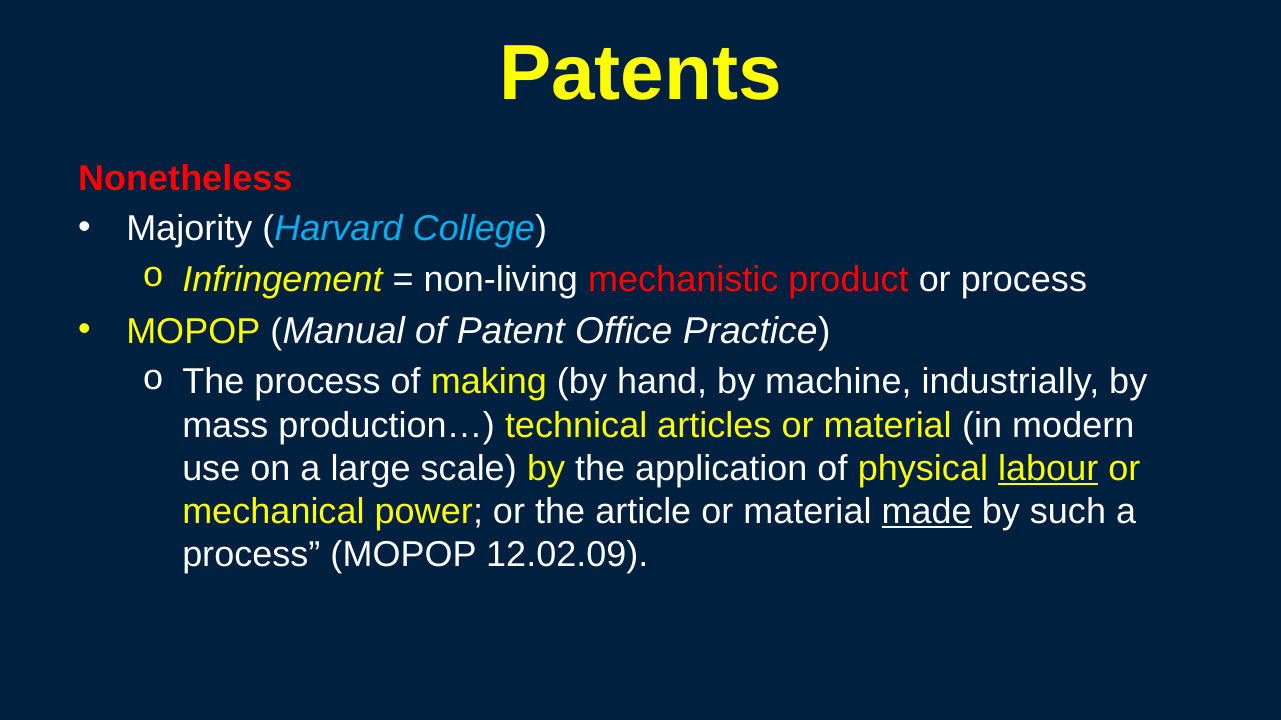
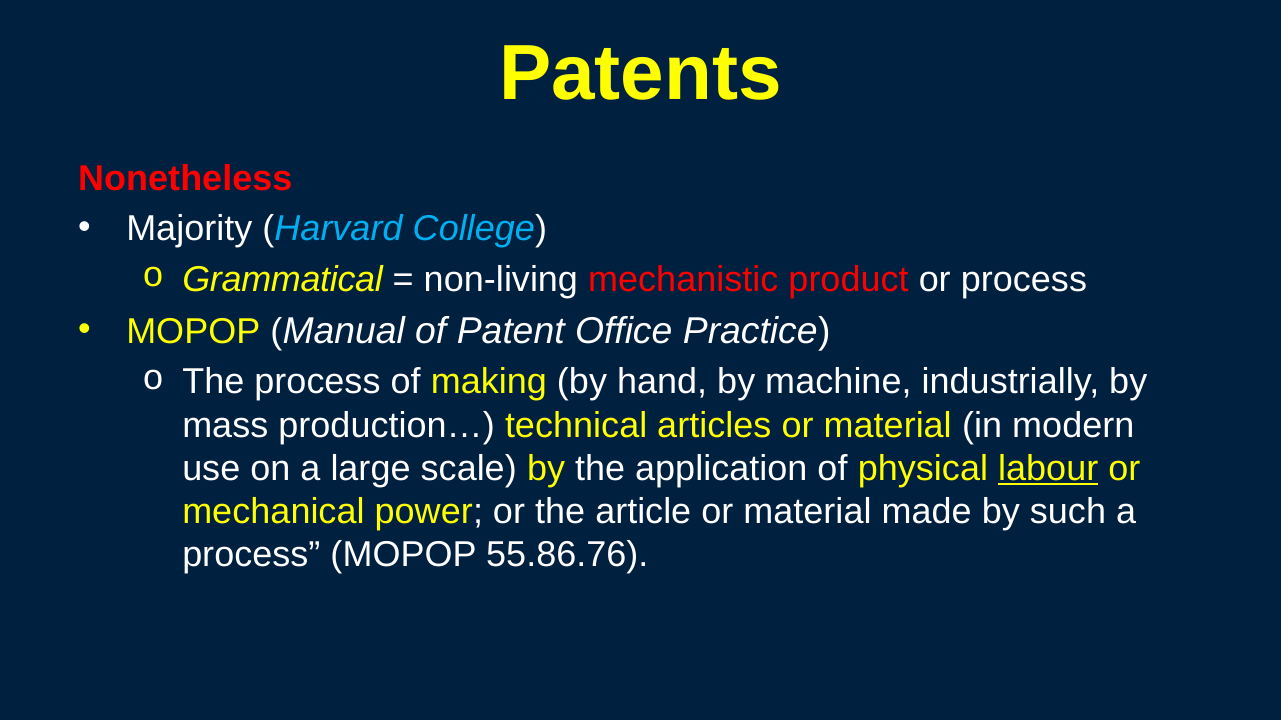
Infringement: Infringement -> Grammatical (283, 280)
made underline: present -> none (927, 512)
12.02.09: 12.02.09 -> 55.86.76 (567, 555)
